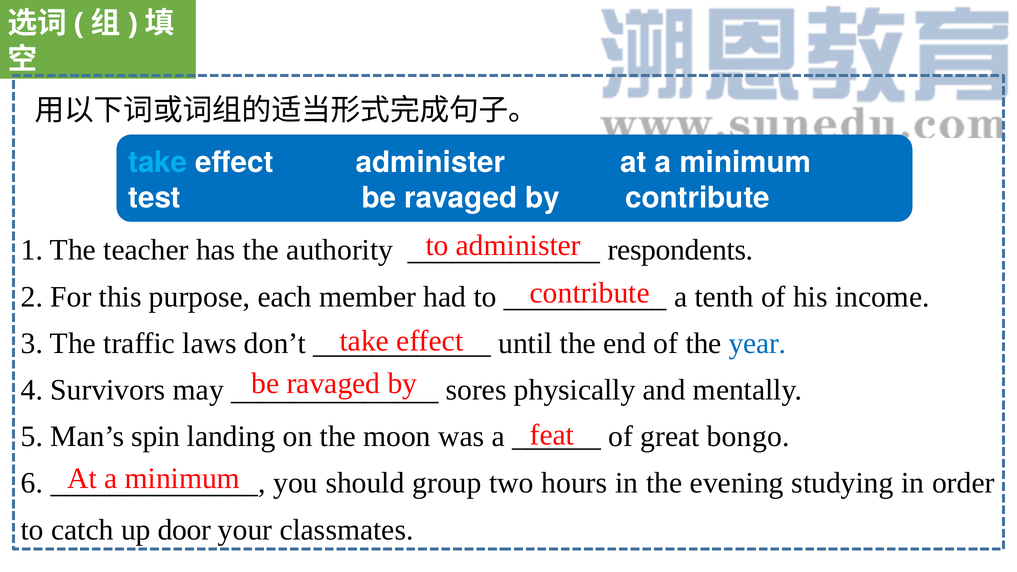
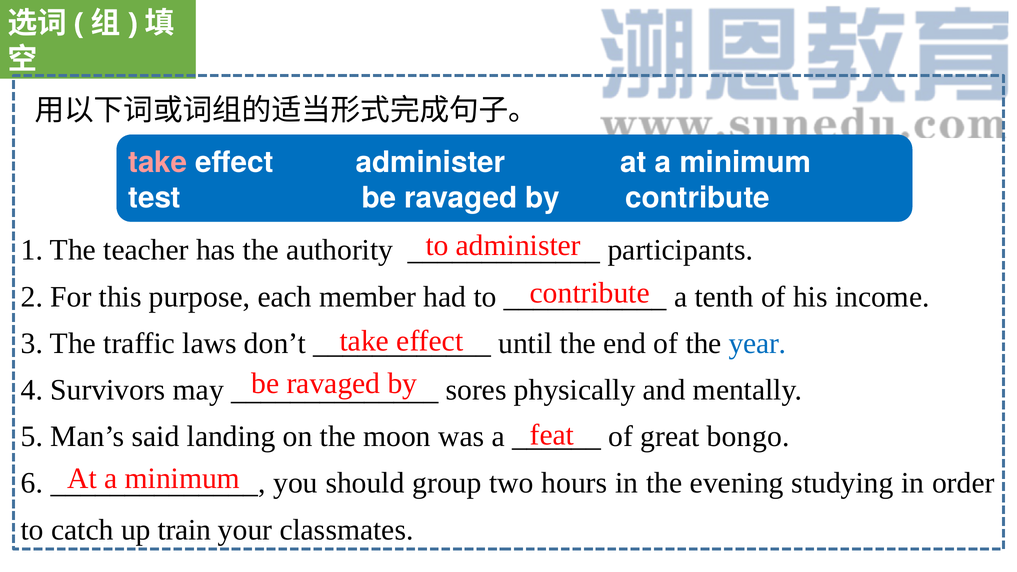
take colour: light blue -> pink (158, 162)
respondents: respondents -> participants (680, 250)
spin: spin -> said (156, 437)
door: door -> train (184, 530)
